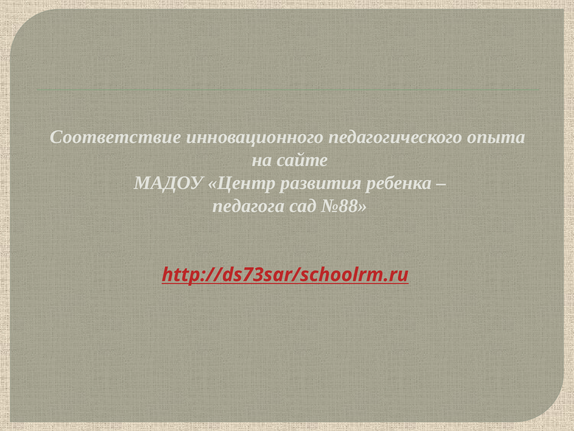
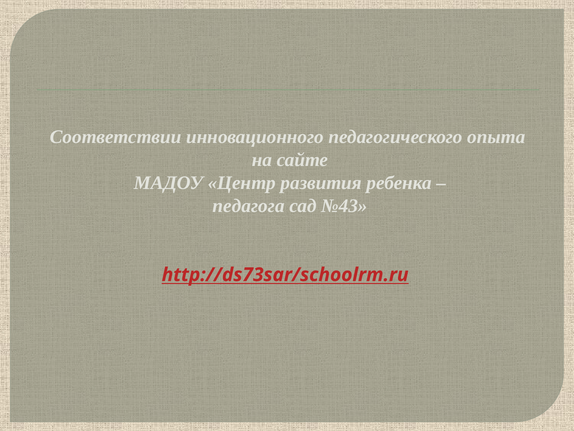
Соответствие: Соответствие -> Соответствии (116, 137)
№88: №88 -> №43 (344, 206)
